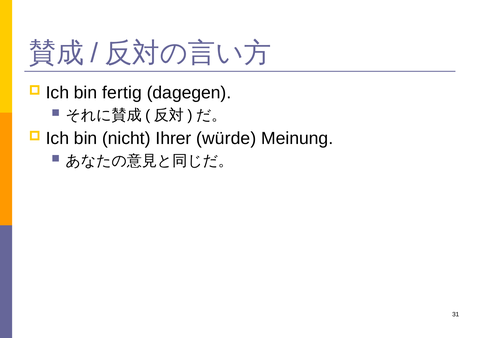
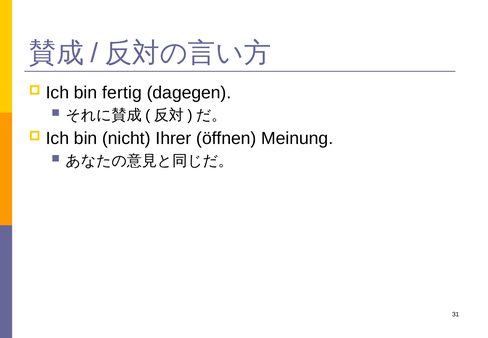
würde: würde -> öffnen (226, 138)
